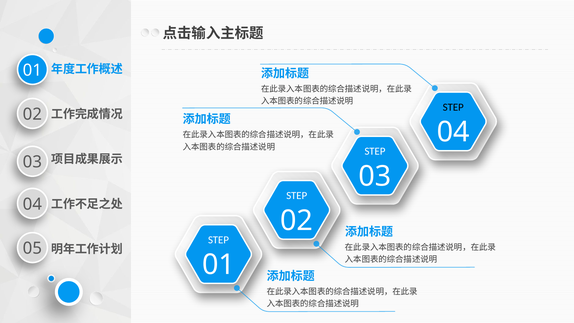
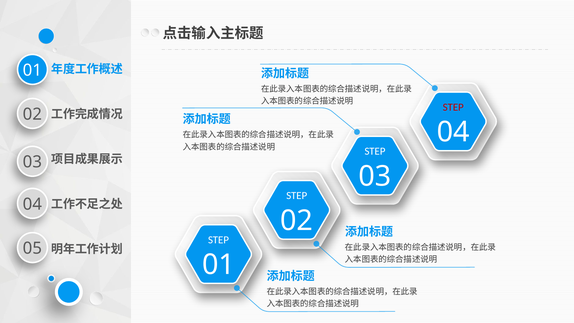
STEP colour: black -> red (453, 107)
